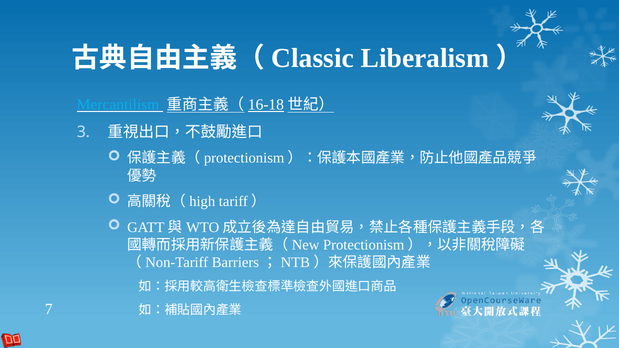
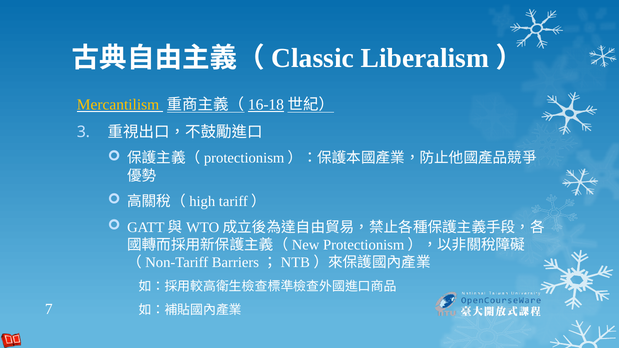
Mercantilism colour: light blue -> yellow (118, 105)
